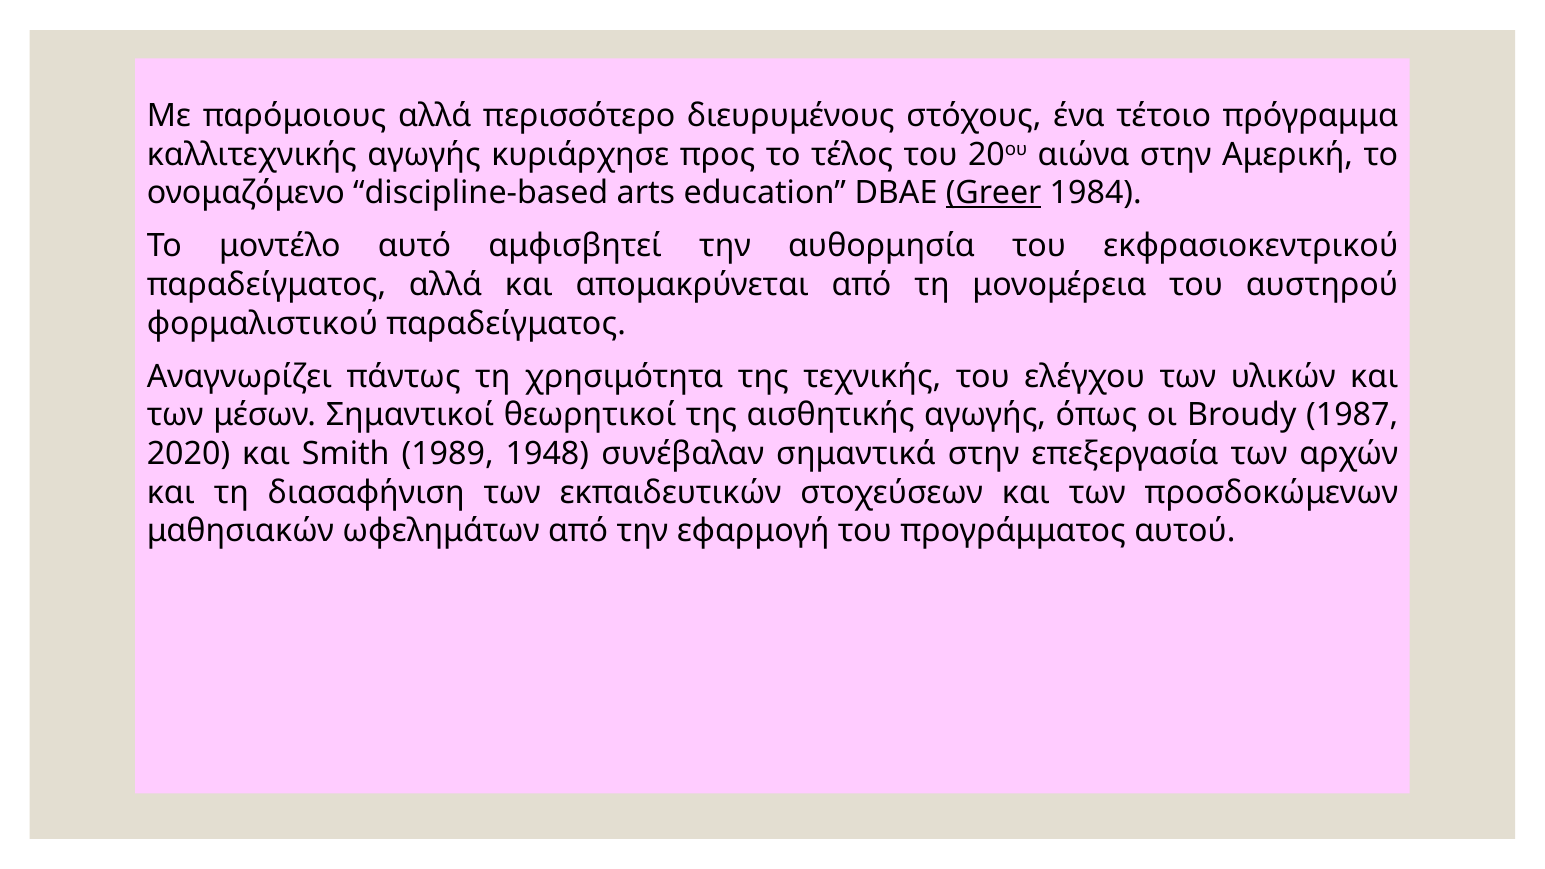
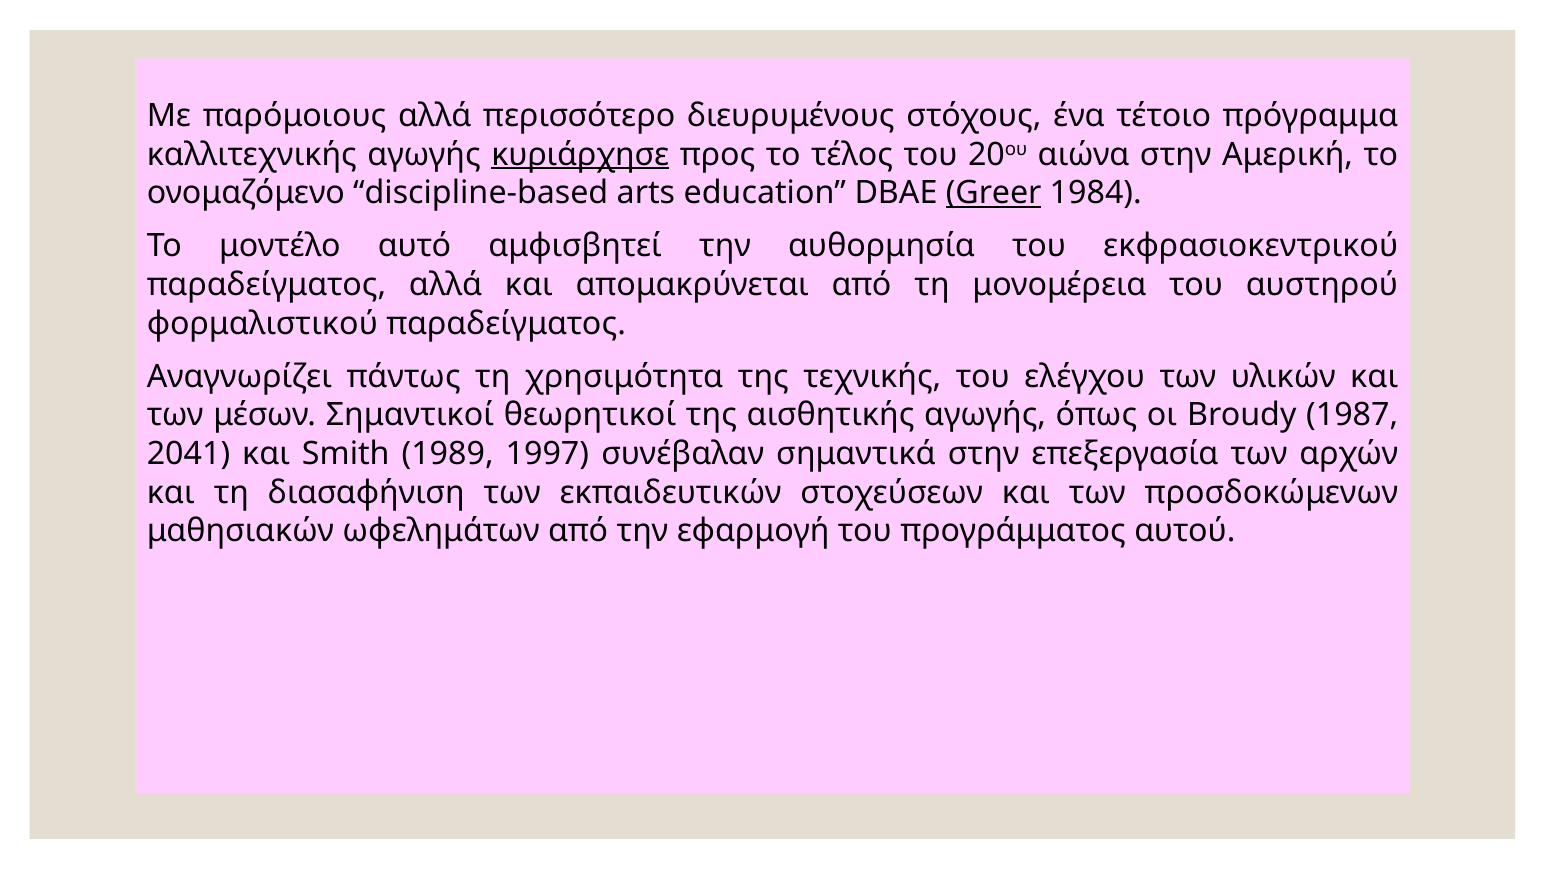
κυριάρχησε underline: none -> present (580, 154)
2020: 2020 -> 2041 (188, 454)
1948: 1948 -> 1997 (547, 454)
